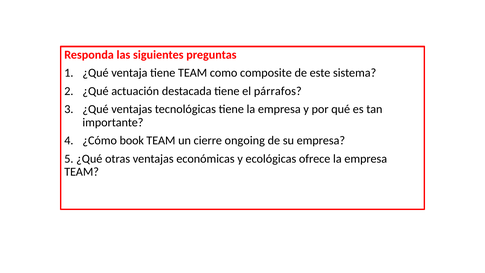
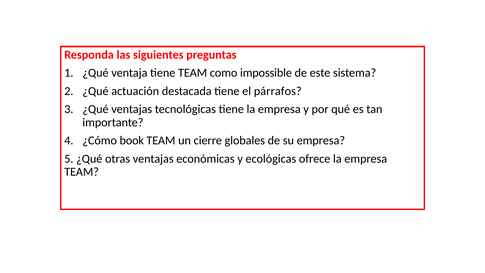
composite: composite -> impossible (266, 73)
ongoing: ongoing -> globales (245, 140)
